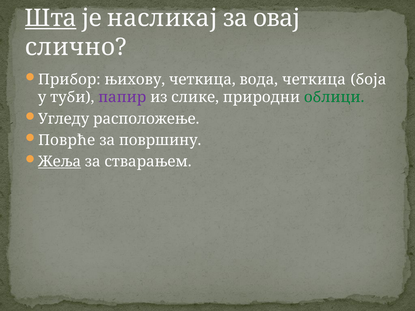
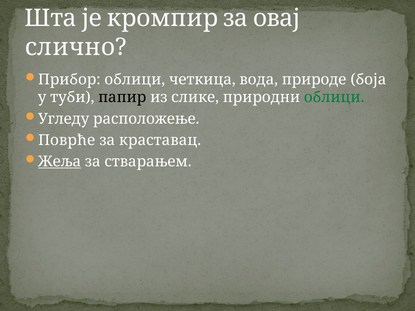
Шта underline: present -> none (51, 18)
насликај: насликај -> кромпир (163, 18)
Прибор њихову: њихову -> облици (135, 79)
вода четкица: четкица -> природе (314, 79)
папир colour: purple -> black (122, 97)
површину: површину -> краставац (160, 140)
